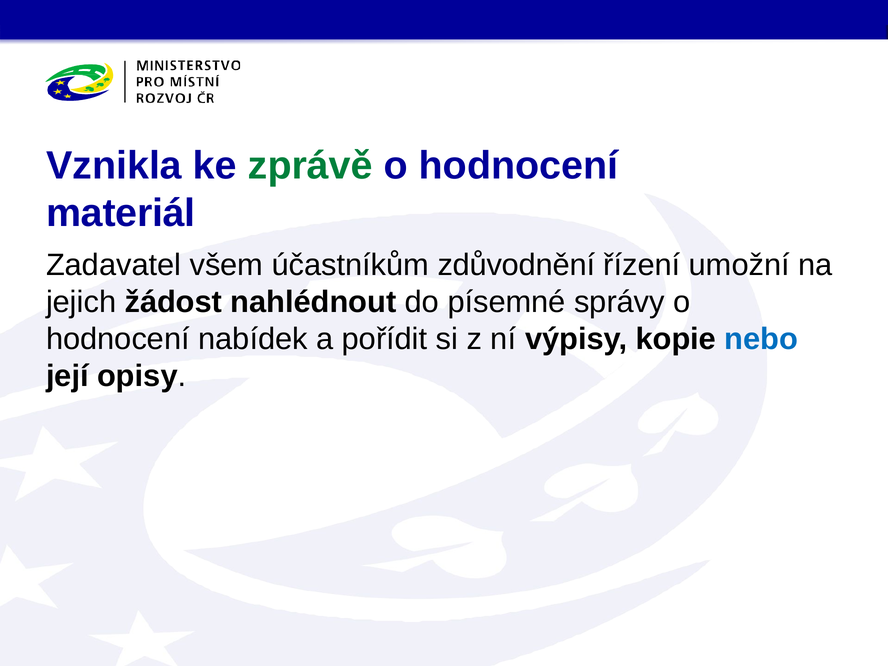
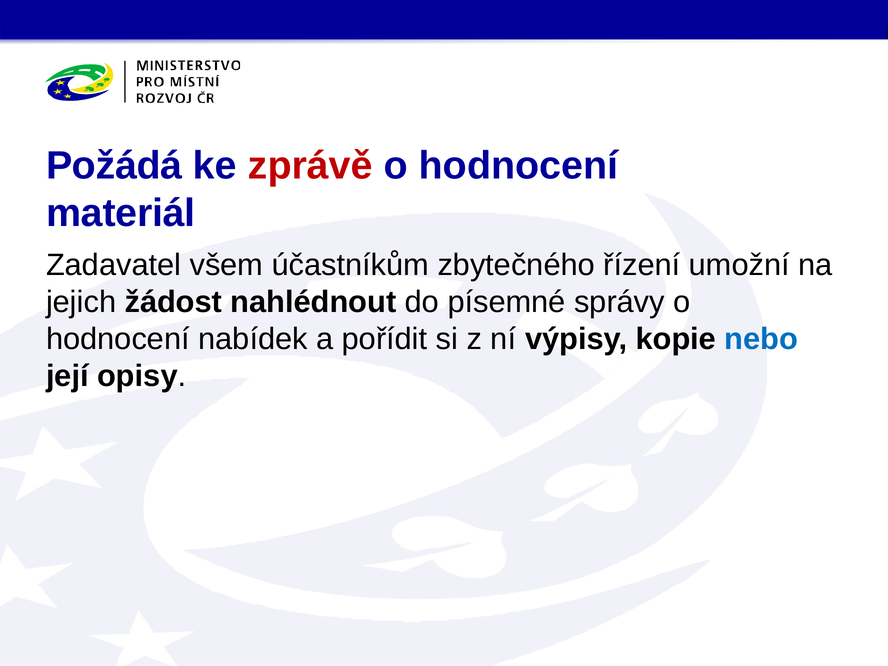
Vznikla: Vznikla -> Požádá (114, 166)
zprávě colour: green -> red (310, 166)
zdůvodnění: zdůvodnění -> zbytečného (516, 265)
